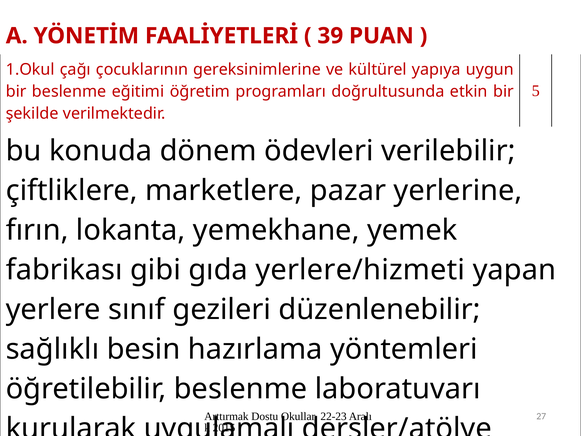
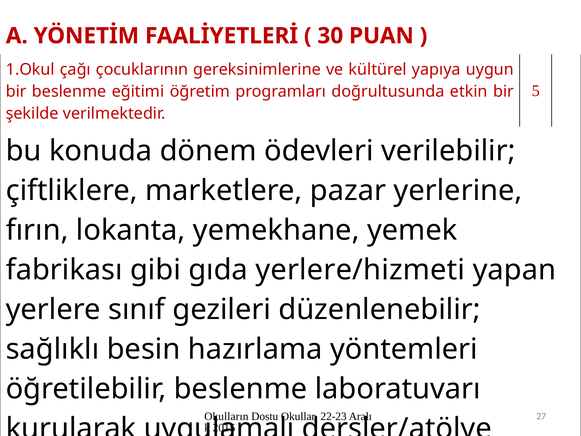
39: 39 -> 30 (330, 36)
Arttırmak: Arttırmak -> Okulların (226, 416)
